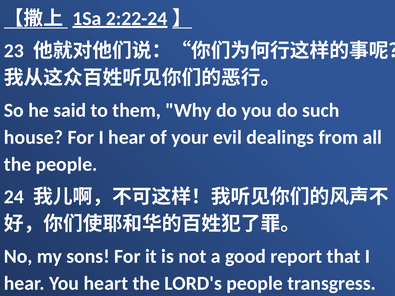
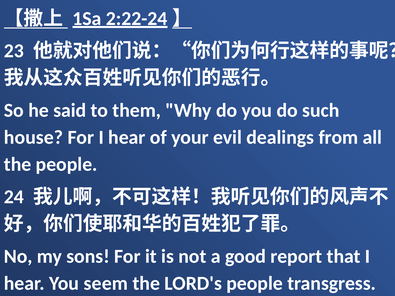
heart: heart -> seem (106, 284)
